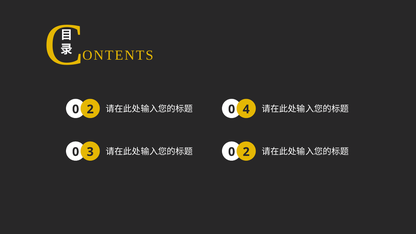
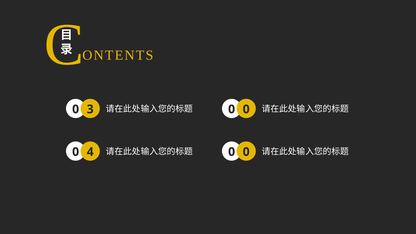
2: 2 -> 3 (90, 109)
4: 4 -> 0 (246, 109)
3: 3 -> 4 (90, 152)
2: 2 -> 0 (246, 152)
